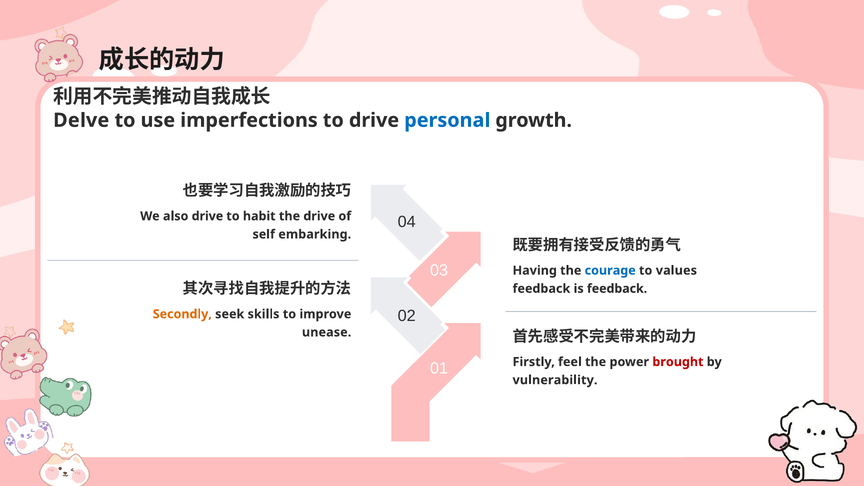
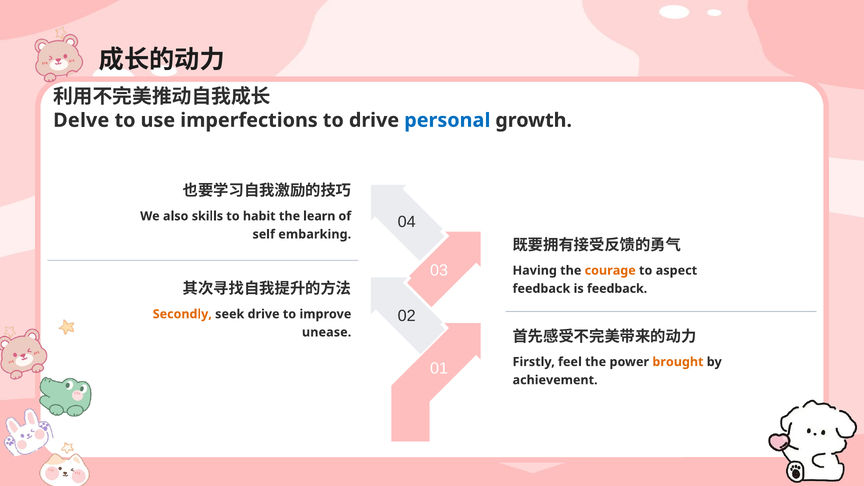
also drive: drive -> skills (207, 216)
the drive: drive -> learn (319, 216)
courage colour: blue -> orange (610, 270)
values: values -> aspect (676, 270)
seek skills: skills -> drive (264, 314)
brought colour: red -> orange (678, 362)
vulnerability: vulnerability -> achievement (555, 380)
